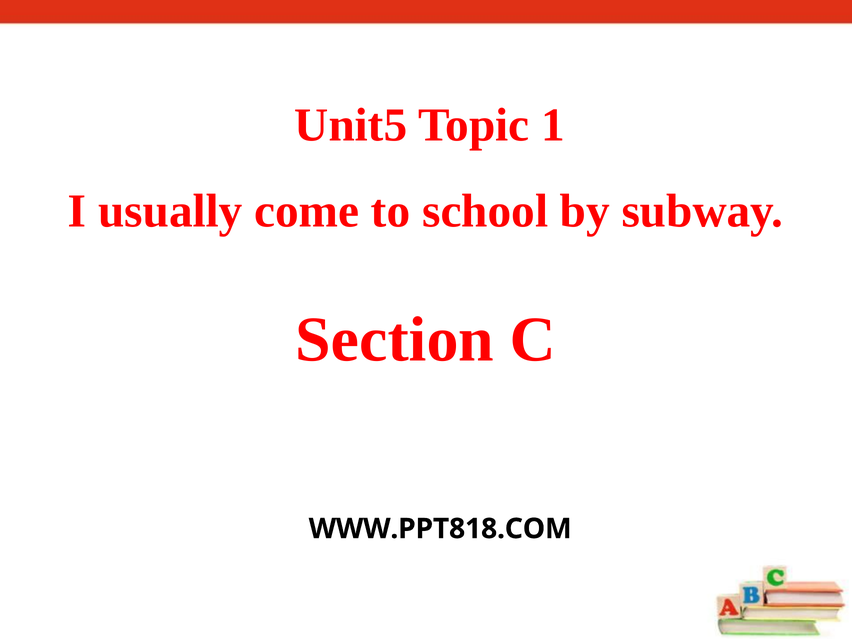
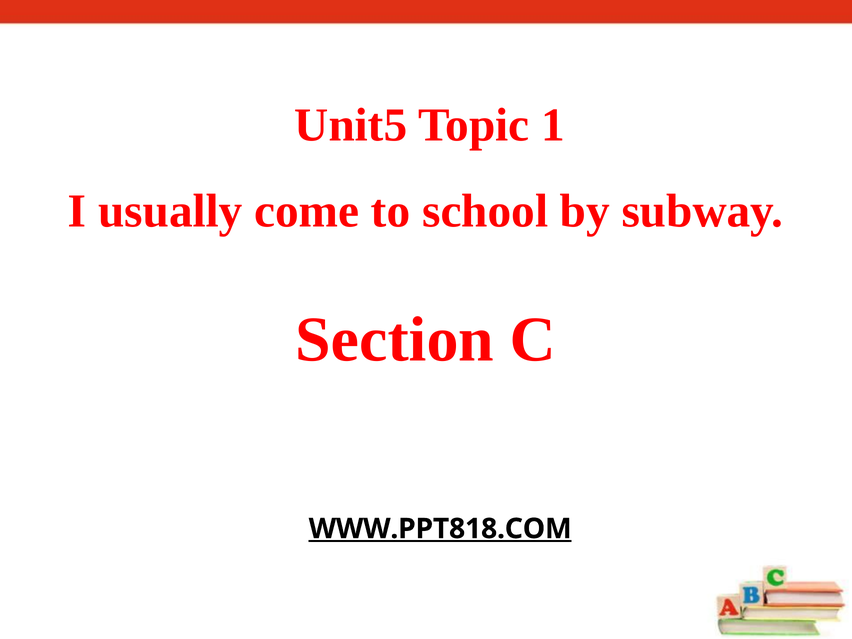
WWW.PPT818.COM underline: none -> present (440, 529)
